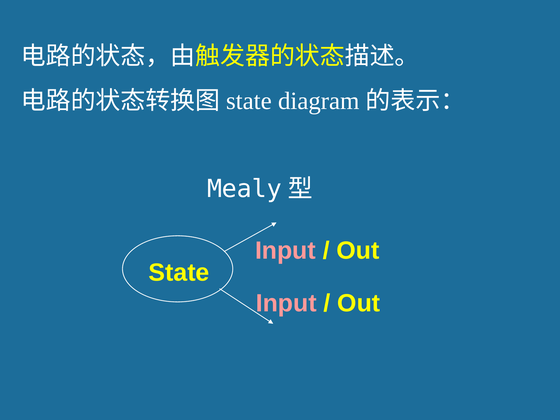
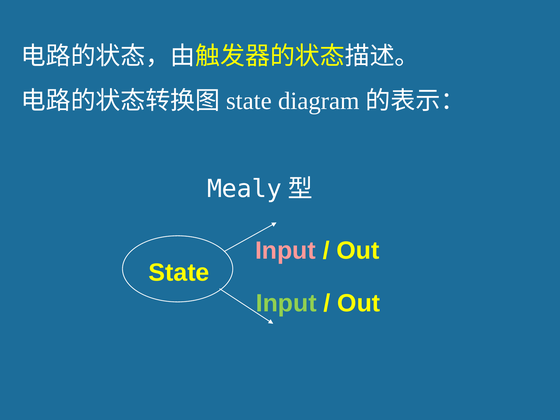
Input colour: pink -> light green (286, 303)
